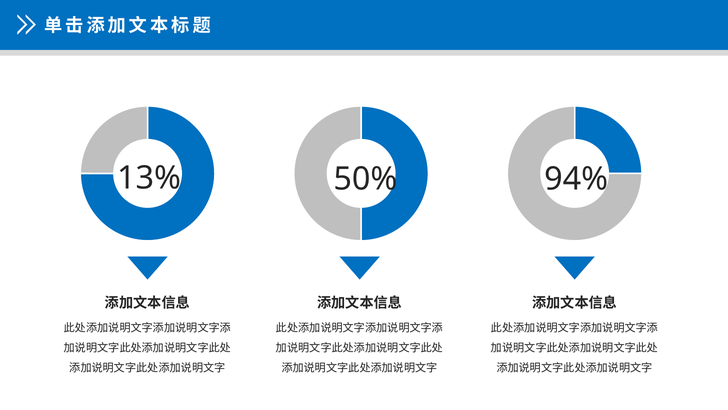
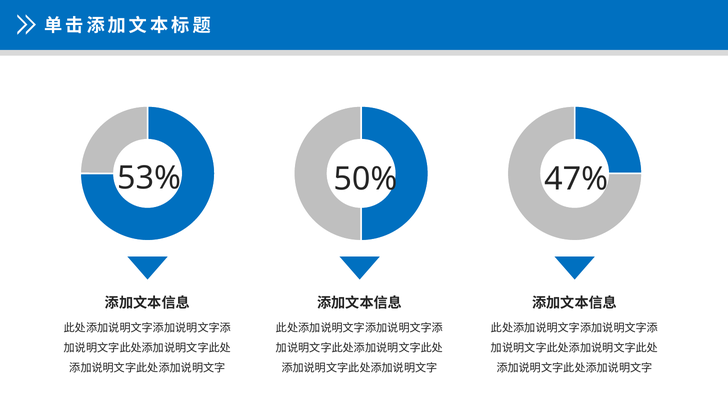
13%: 13% -> 53% (149, 178)
94%: 94% -> 47% (576, 179)
